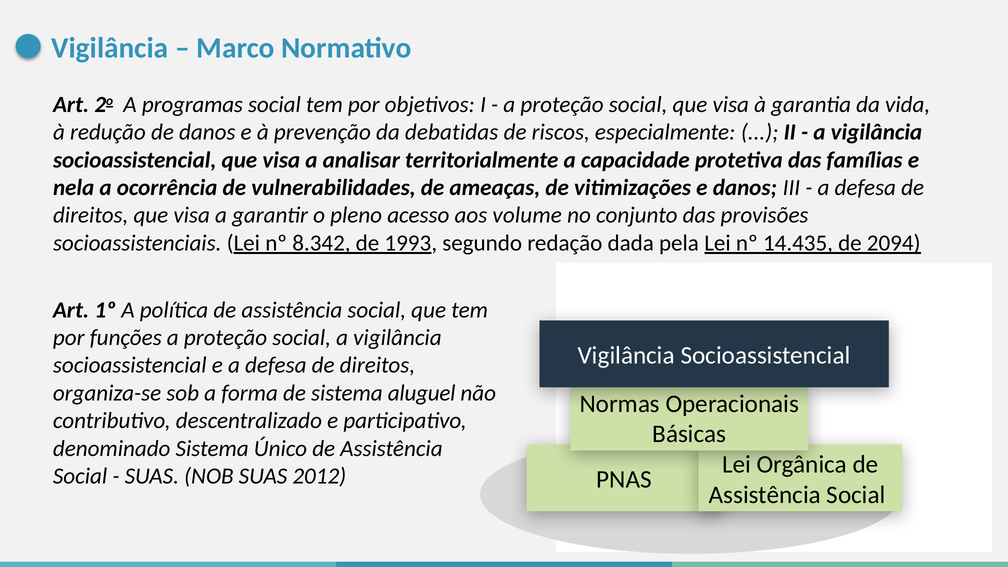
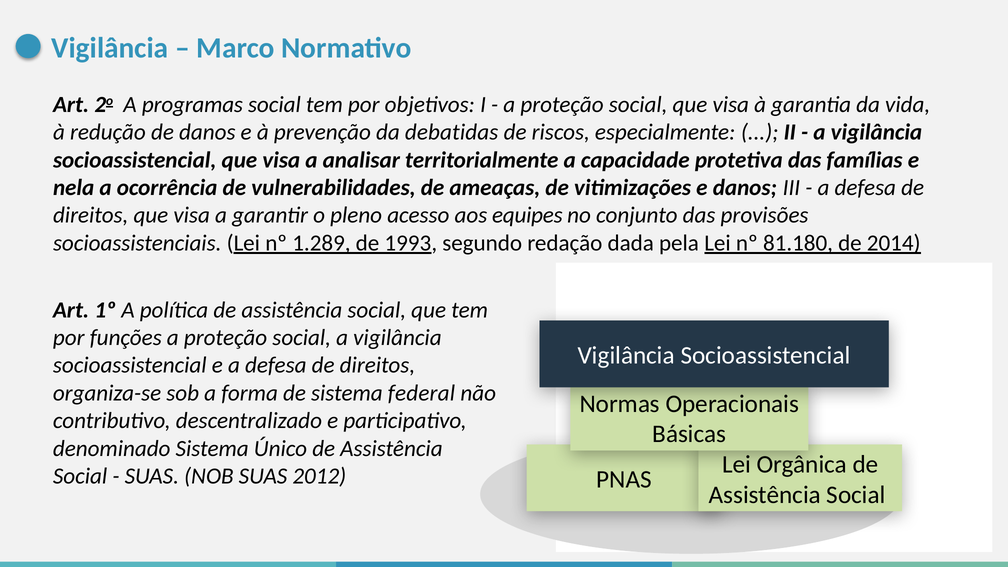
volume: volume -> equipes (527, 215)
8.342: 8.342 -> 1.289 (321, 243)
14.435: 14.435 -> 81.180 (798, 243)
2094: 2094 -> 2014 (894, 243)
aluguel: aluguel -> federal (421, 393)
